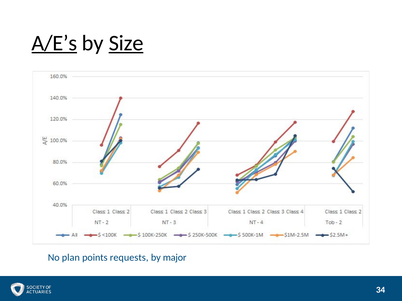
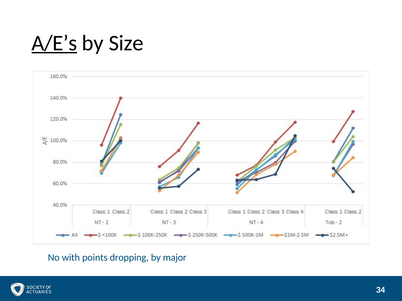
Size underline: present -> none (126, 43)
plan: plan -> with (71, 258)
requests: requests -> dropping (129, 258)
